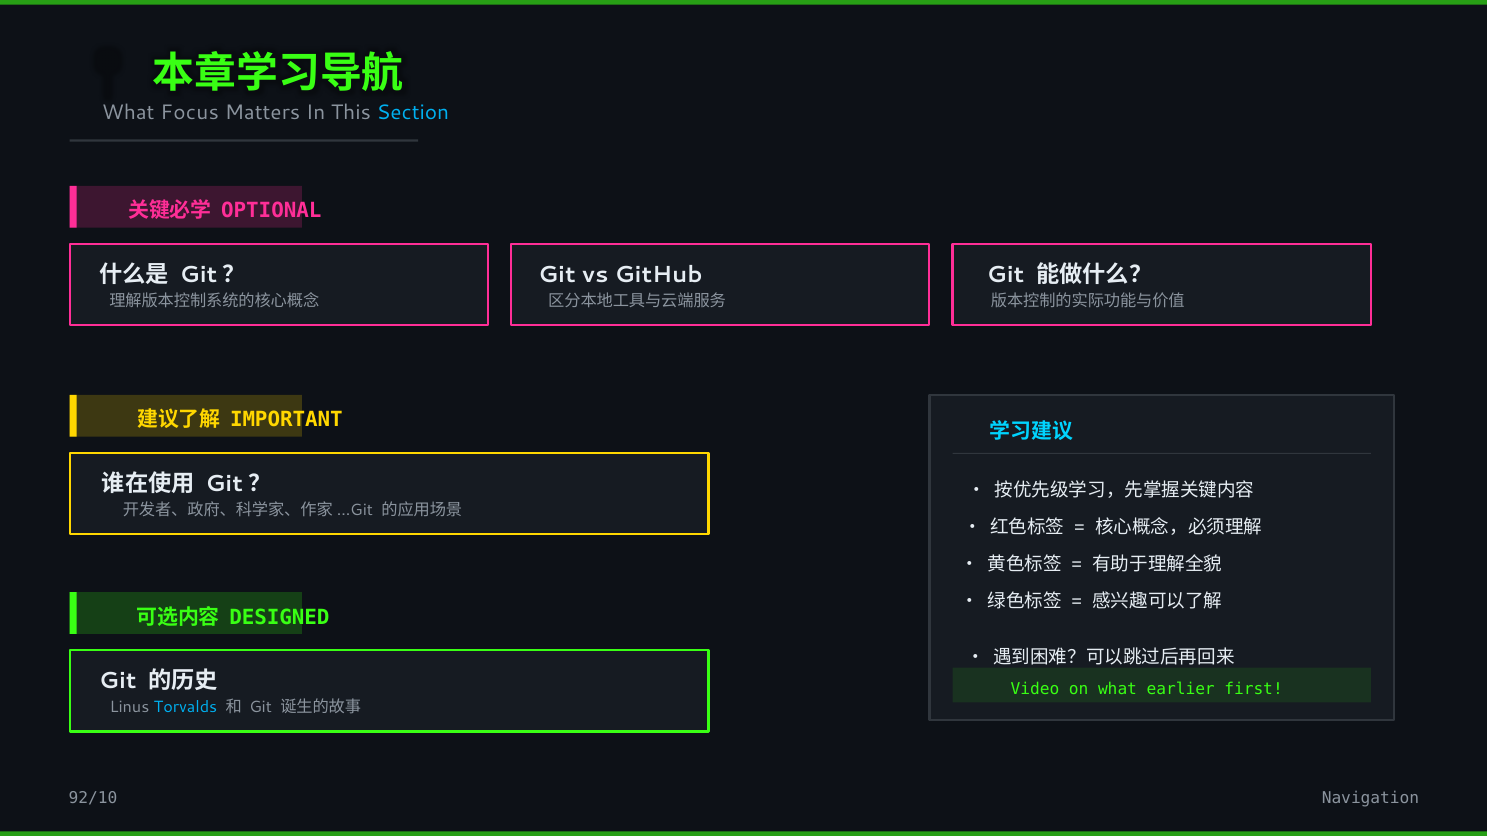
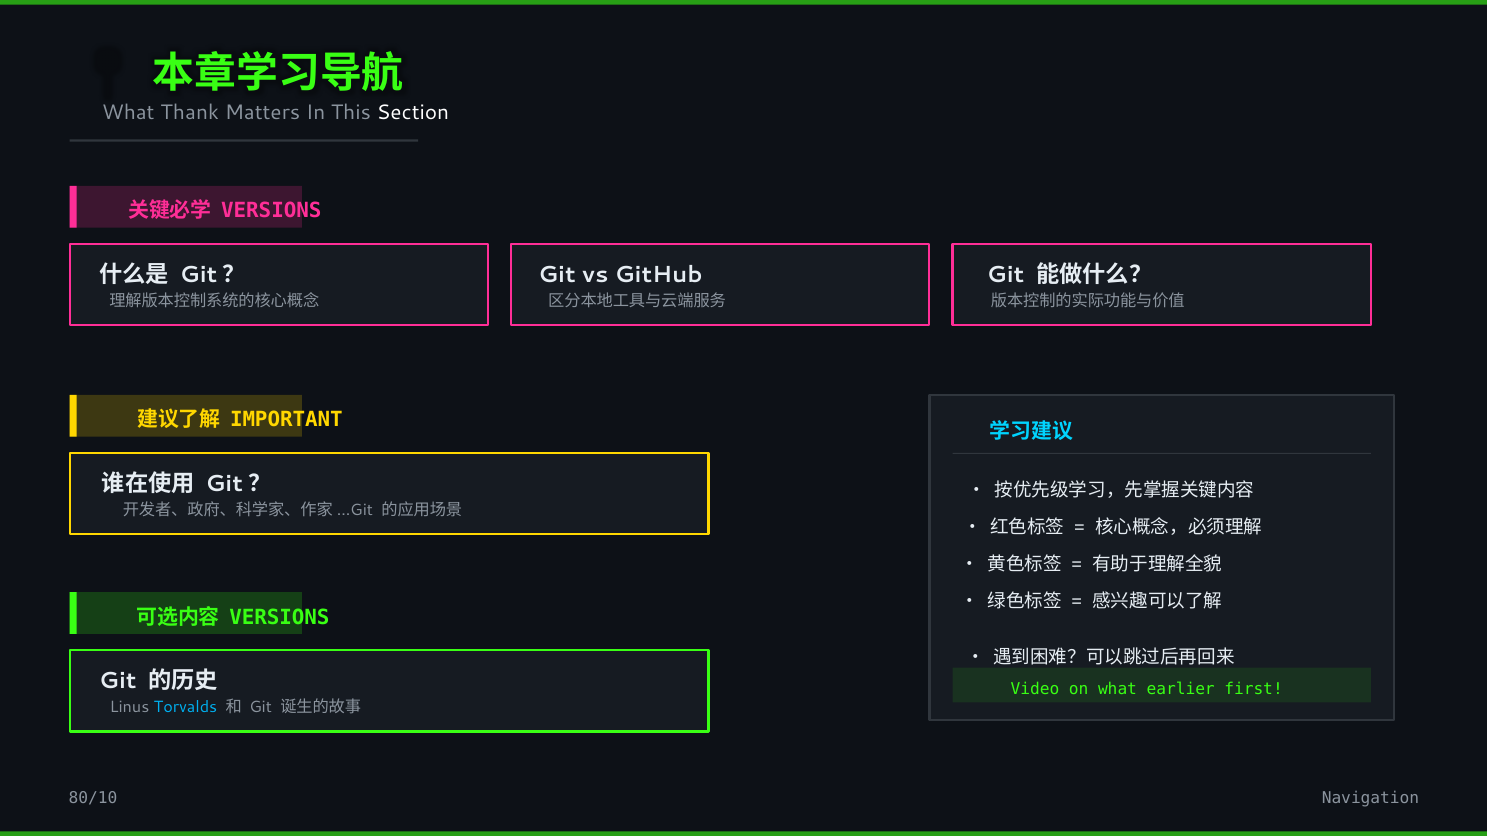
Focus: Focus -> Thank (190, 112)
Section colour: light blue -> white (413, 112)
OPTIONAL: OPTIONAL -> VERSIONS (271, 211)
DESIGNED: DESIGNED -> VERSIONS (279, 618)
92/10: 92/10 -> 80/10 (93, 799)
